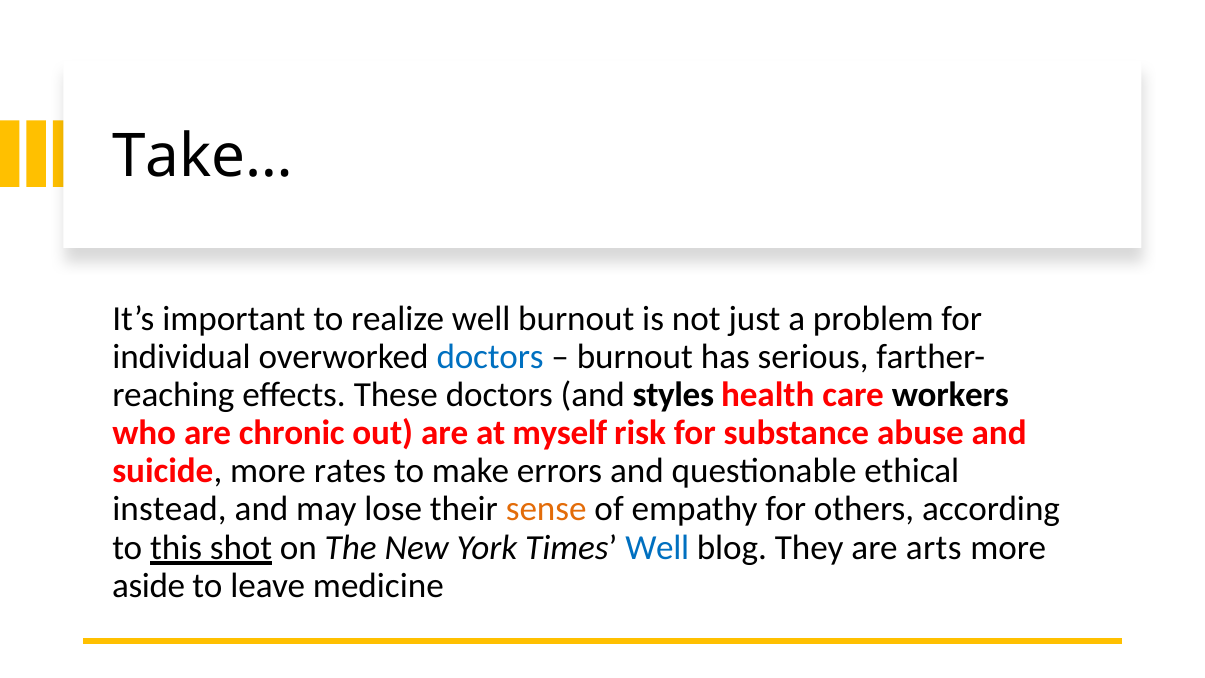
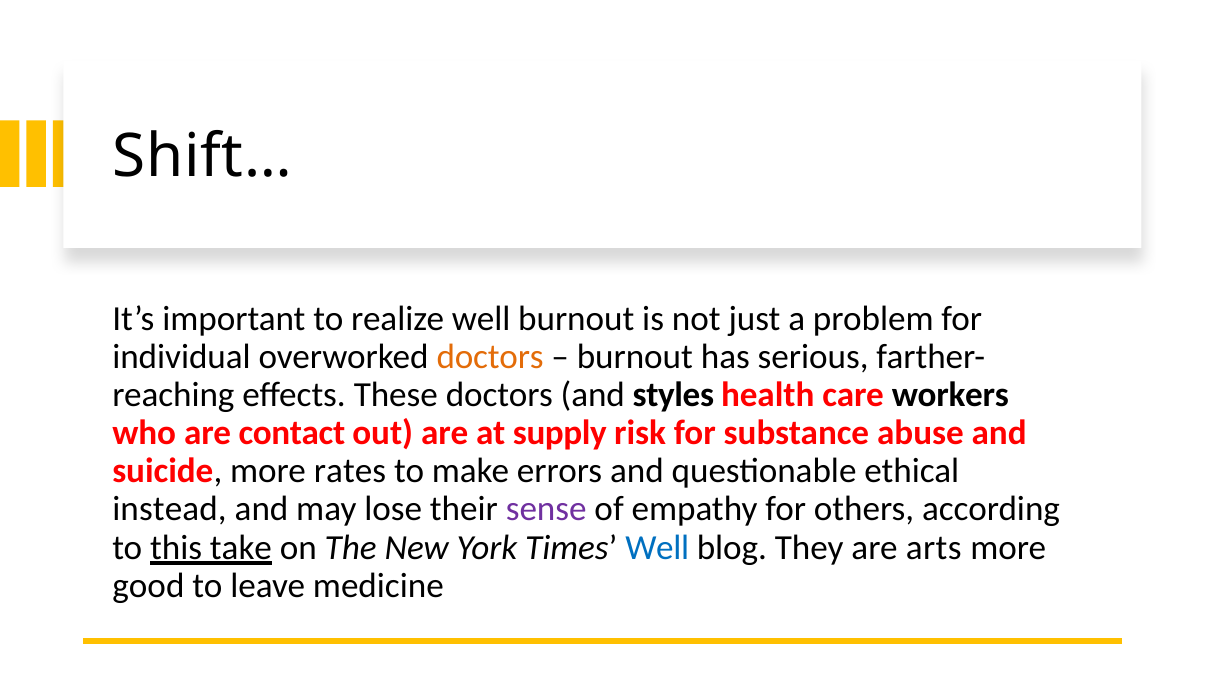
Take…: Take… -> Shift… (202, 156)
doctors colour: blue -> orange (490, 357)
chronic: chronic -> contact (292, 433)
myself: myself -> supply (560, 433)
sense colour: orange -> purple (546, 509)
shot: shot -> take (241, 548)
aside: aside -> good (148, 586)
